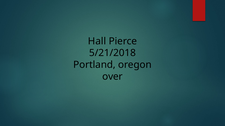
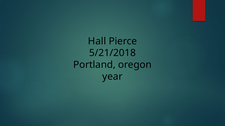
over: over -> year (112, 77)
